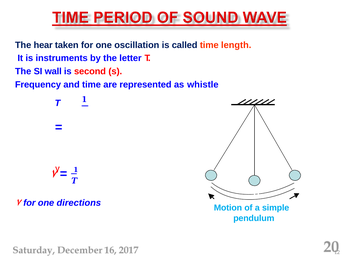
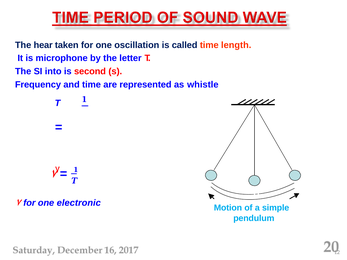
instruments: instruments -> microphone (62, 58)
wall: wall -> into (53, 71)
directions: directions -> electronic (79, 203)
